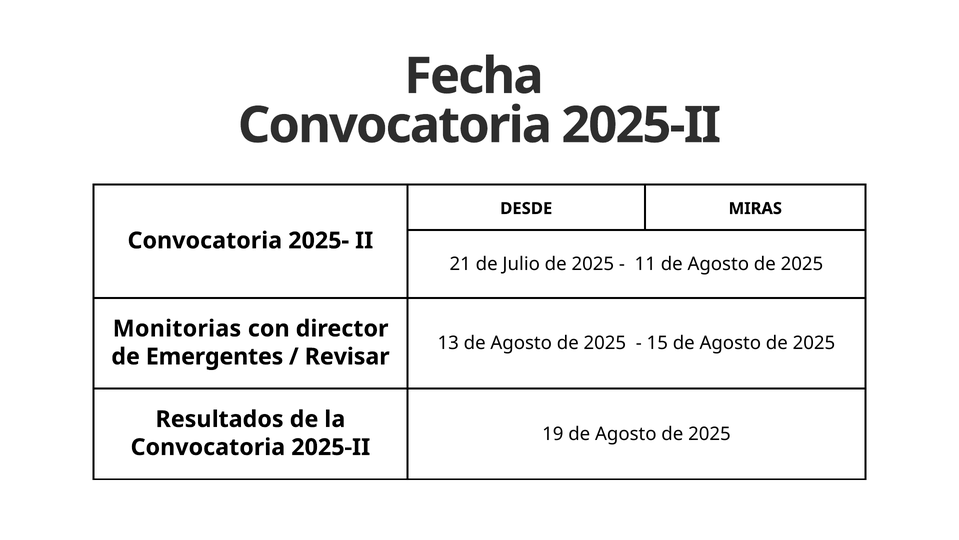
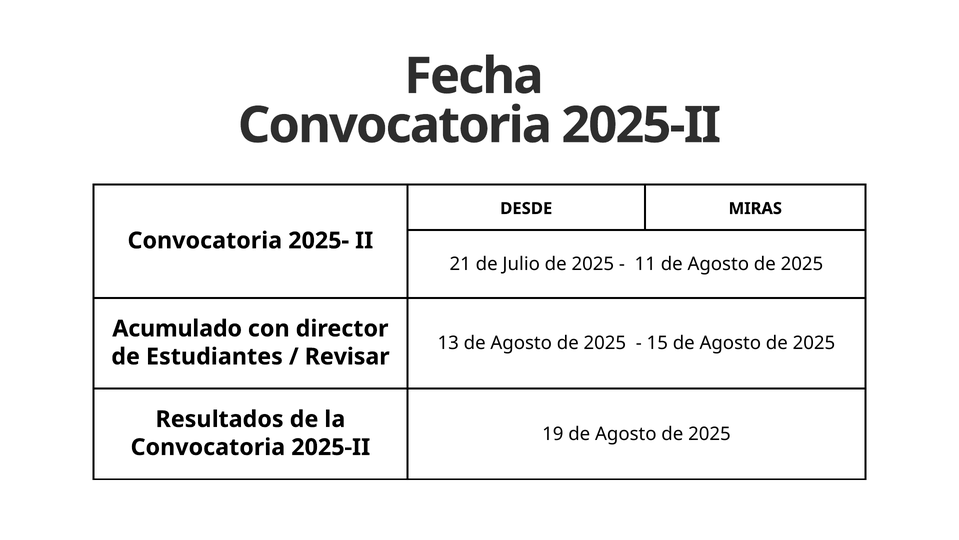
Monitorias: Monitorias -> Acumulado (177, 328)
Emergentes: Emergentes -> Estudiantes (214, 356)
